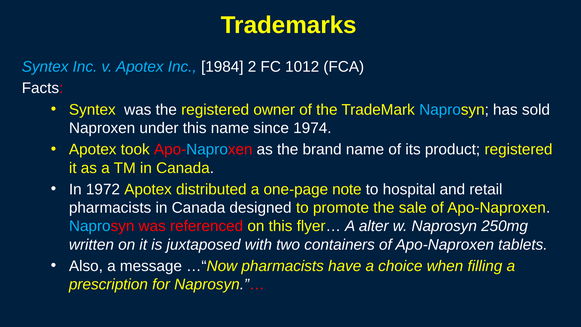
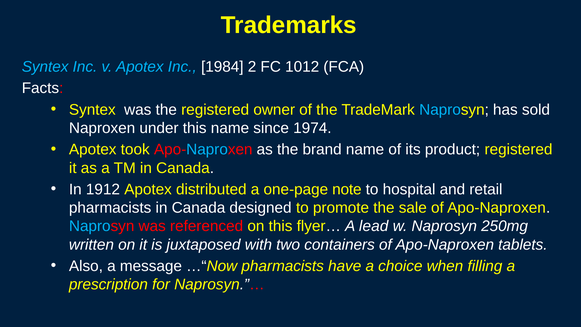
1972: 1972 -> 1912 (103, 189)
alter: alter -> lead (374, 226)
